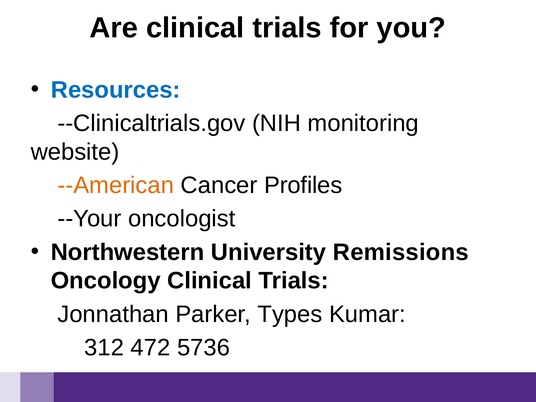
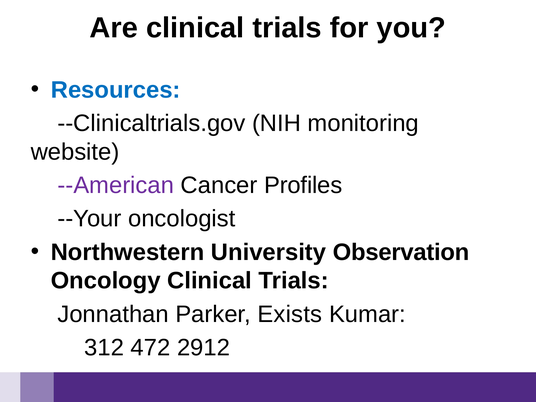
--American colour: orange -> purple (116, 185)
Remissions: Remissions -> Observation (401, 252)
Types: Types -> Exists (290, 314)
5736: 5736 -> 2912 (204, 348)
